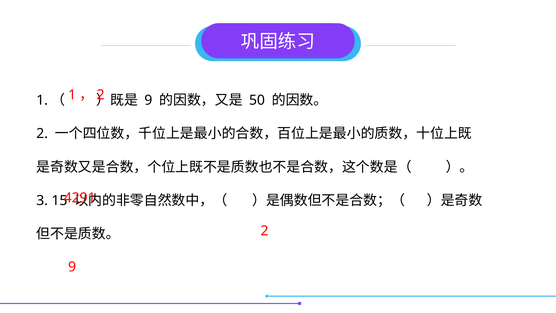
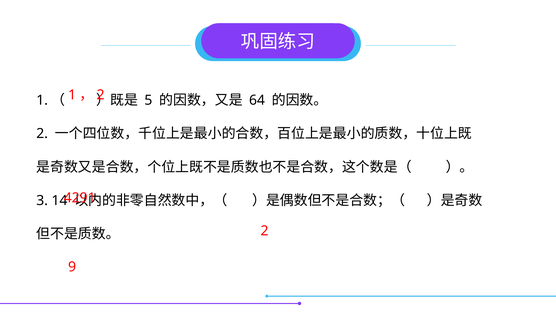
9: 9 -> 5 (148, 100)
50: 50 -> 64 (257, 100)
15: 15 -> 14 (59, 200)
